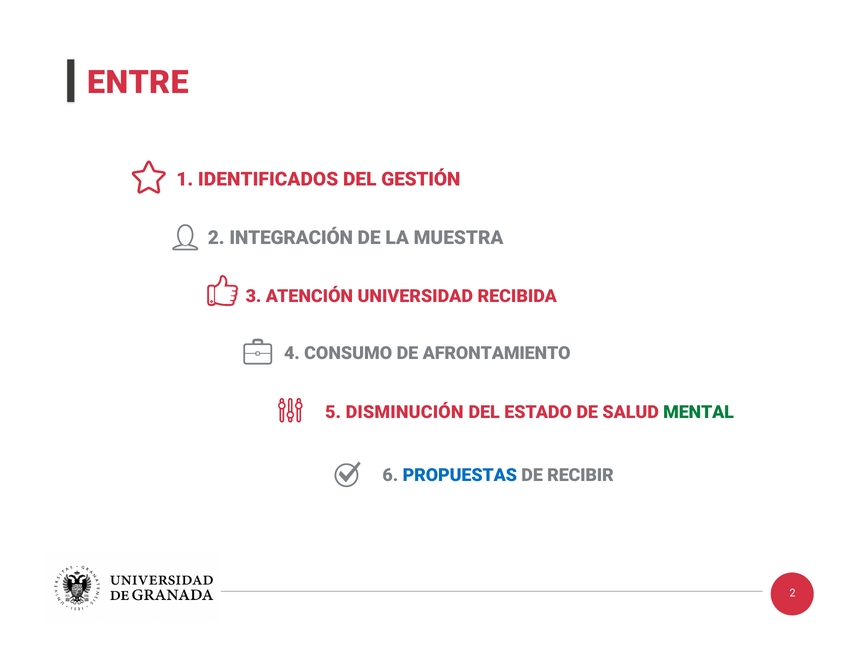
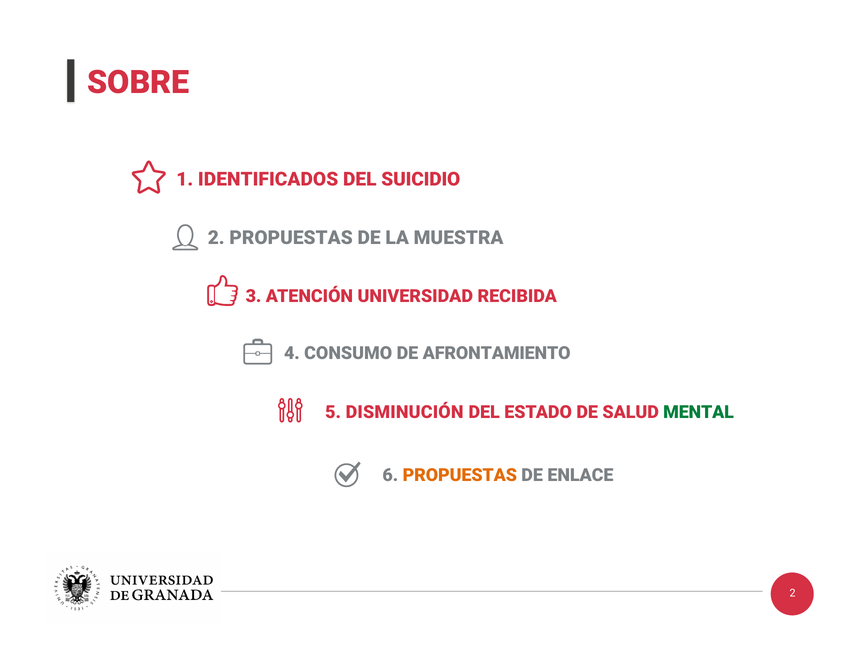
ENTRE: ENTRE -> SOBRE (138, 82)
GESTIÓN: GESTIÓN -> SUICIDIO (421, 179)
2 INTEGRACIÓN: INTEGRACIÓN -> PROPUESTAS (291, 238)
PROPUESTAS colour: blue -> orange (460, 475)
RECIBIR: RECIBIR -> ENLACE (580, 475)
